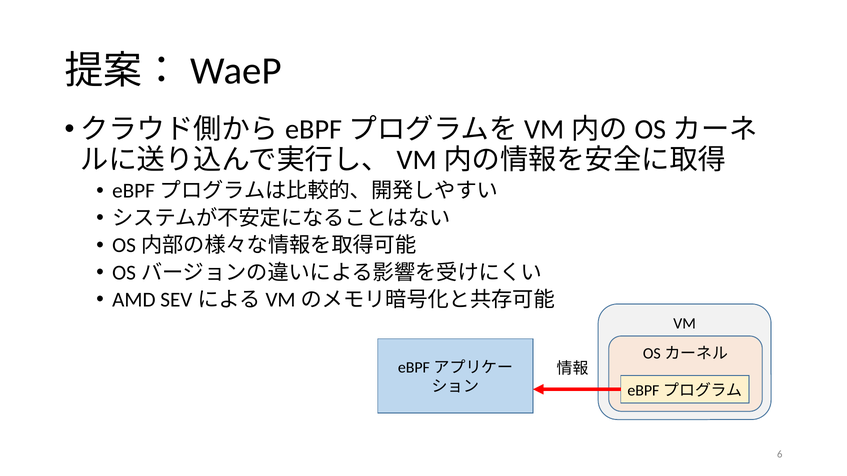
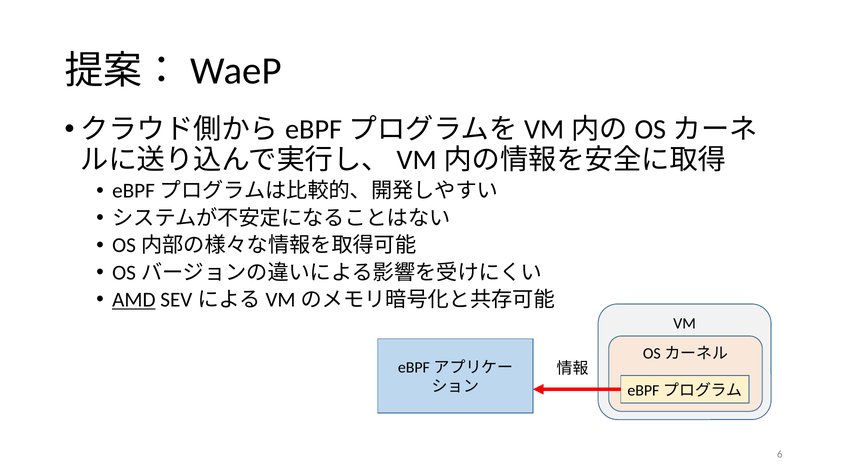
AMD underline: none -> present (134, 300)
